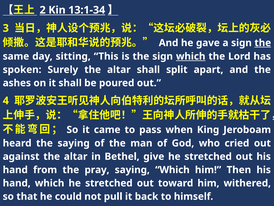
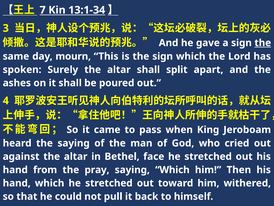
2: 2 -> 7 (43, 10)
sitting: sitting -> mourn (73, 56)
which underline: present -> none (191, 56)
give: give -> face (154, 156)
